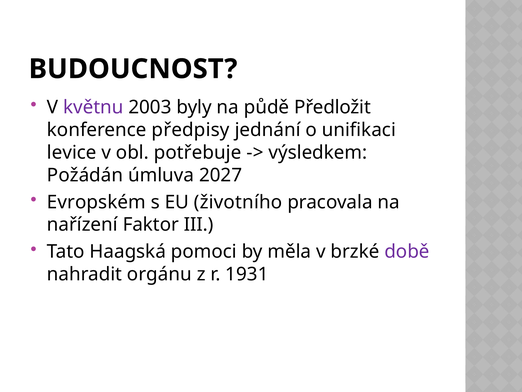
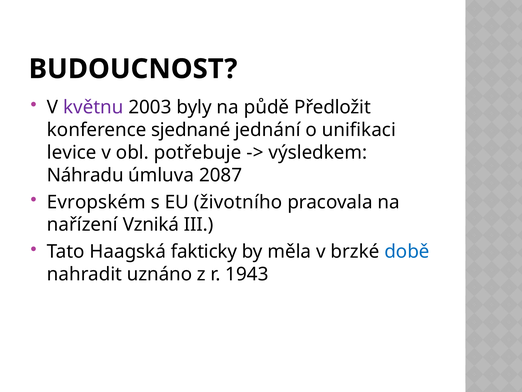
předpisy: předpisy -> sjednané (191, 130)
Požádán: Požádán -> Náhradu (85, 175)
2027: 2027 -> 2087 (221, 175)
Faktor: Faktor -> Vzniká (151, 224)
pomoci: pomoci -> fakticky (204, 251)
době colour: purple -> blue (407, 251)
orgánu: orgánu -> uznáno (160, 274)
1931: 1931 -> 1943 (247, 274)
